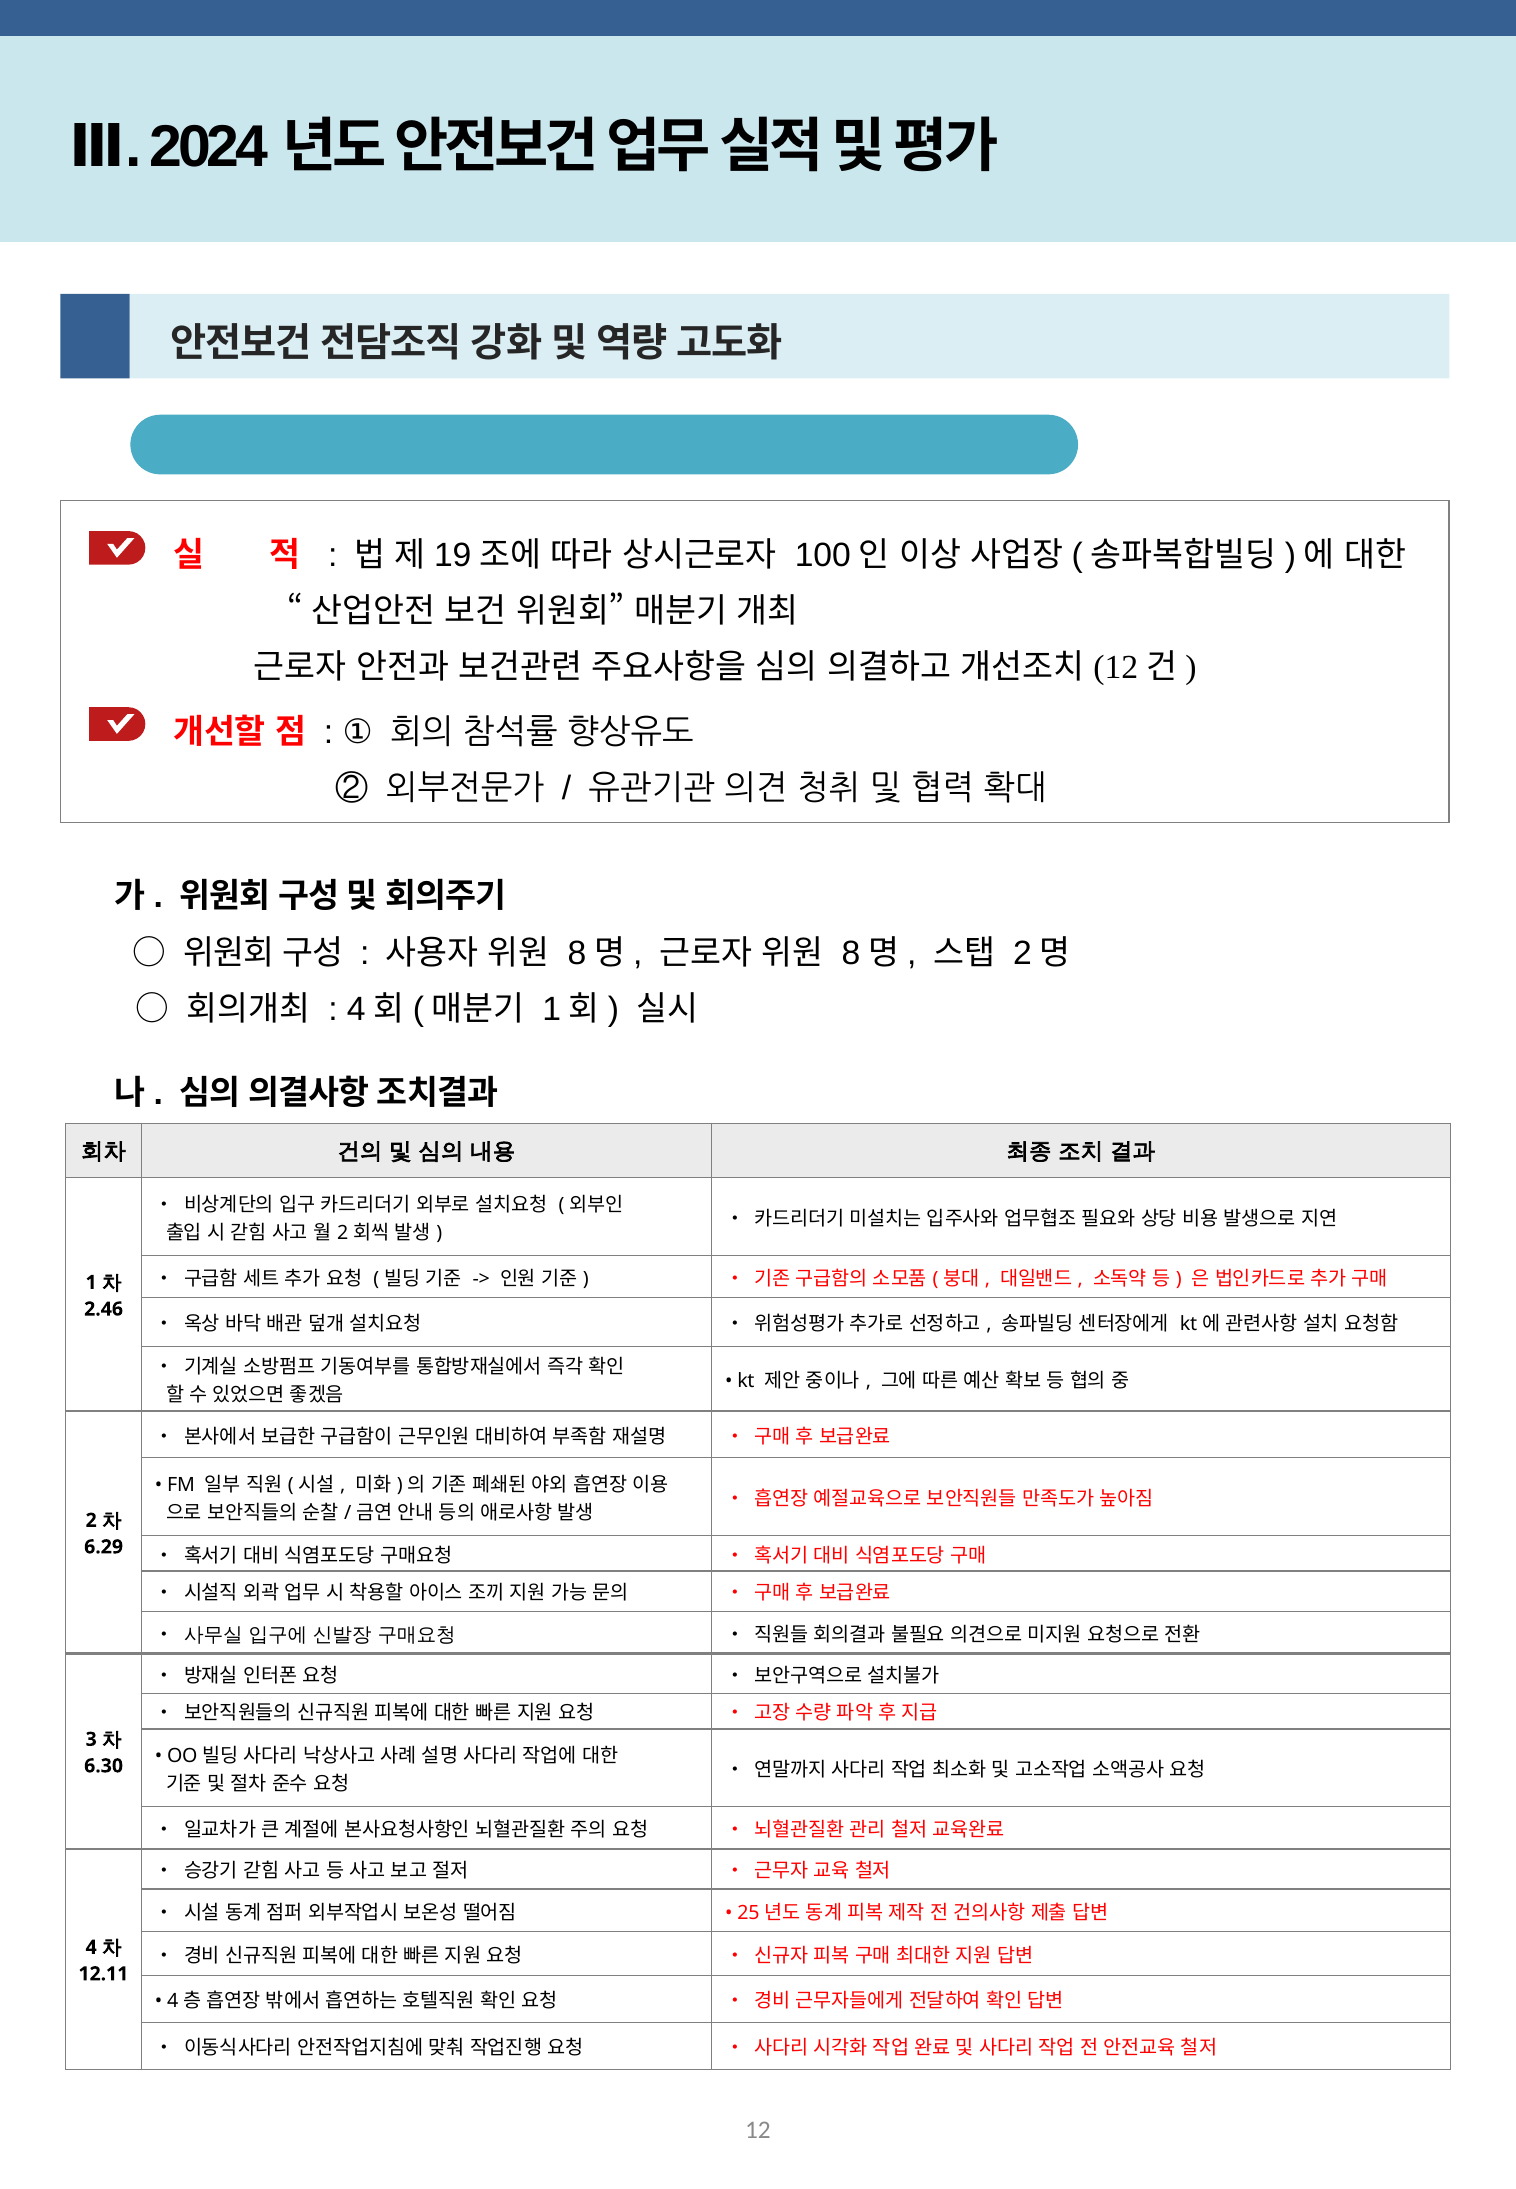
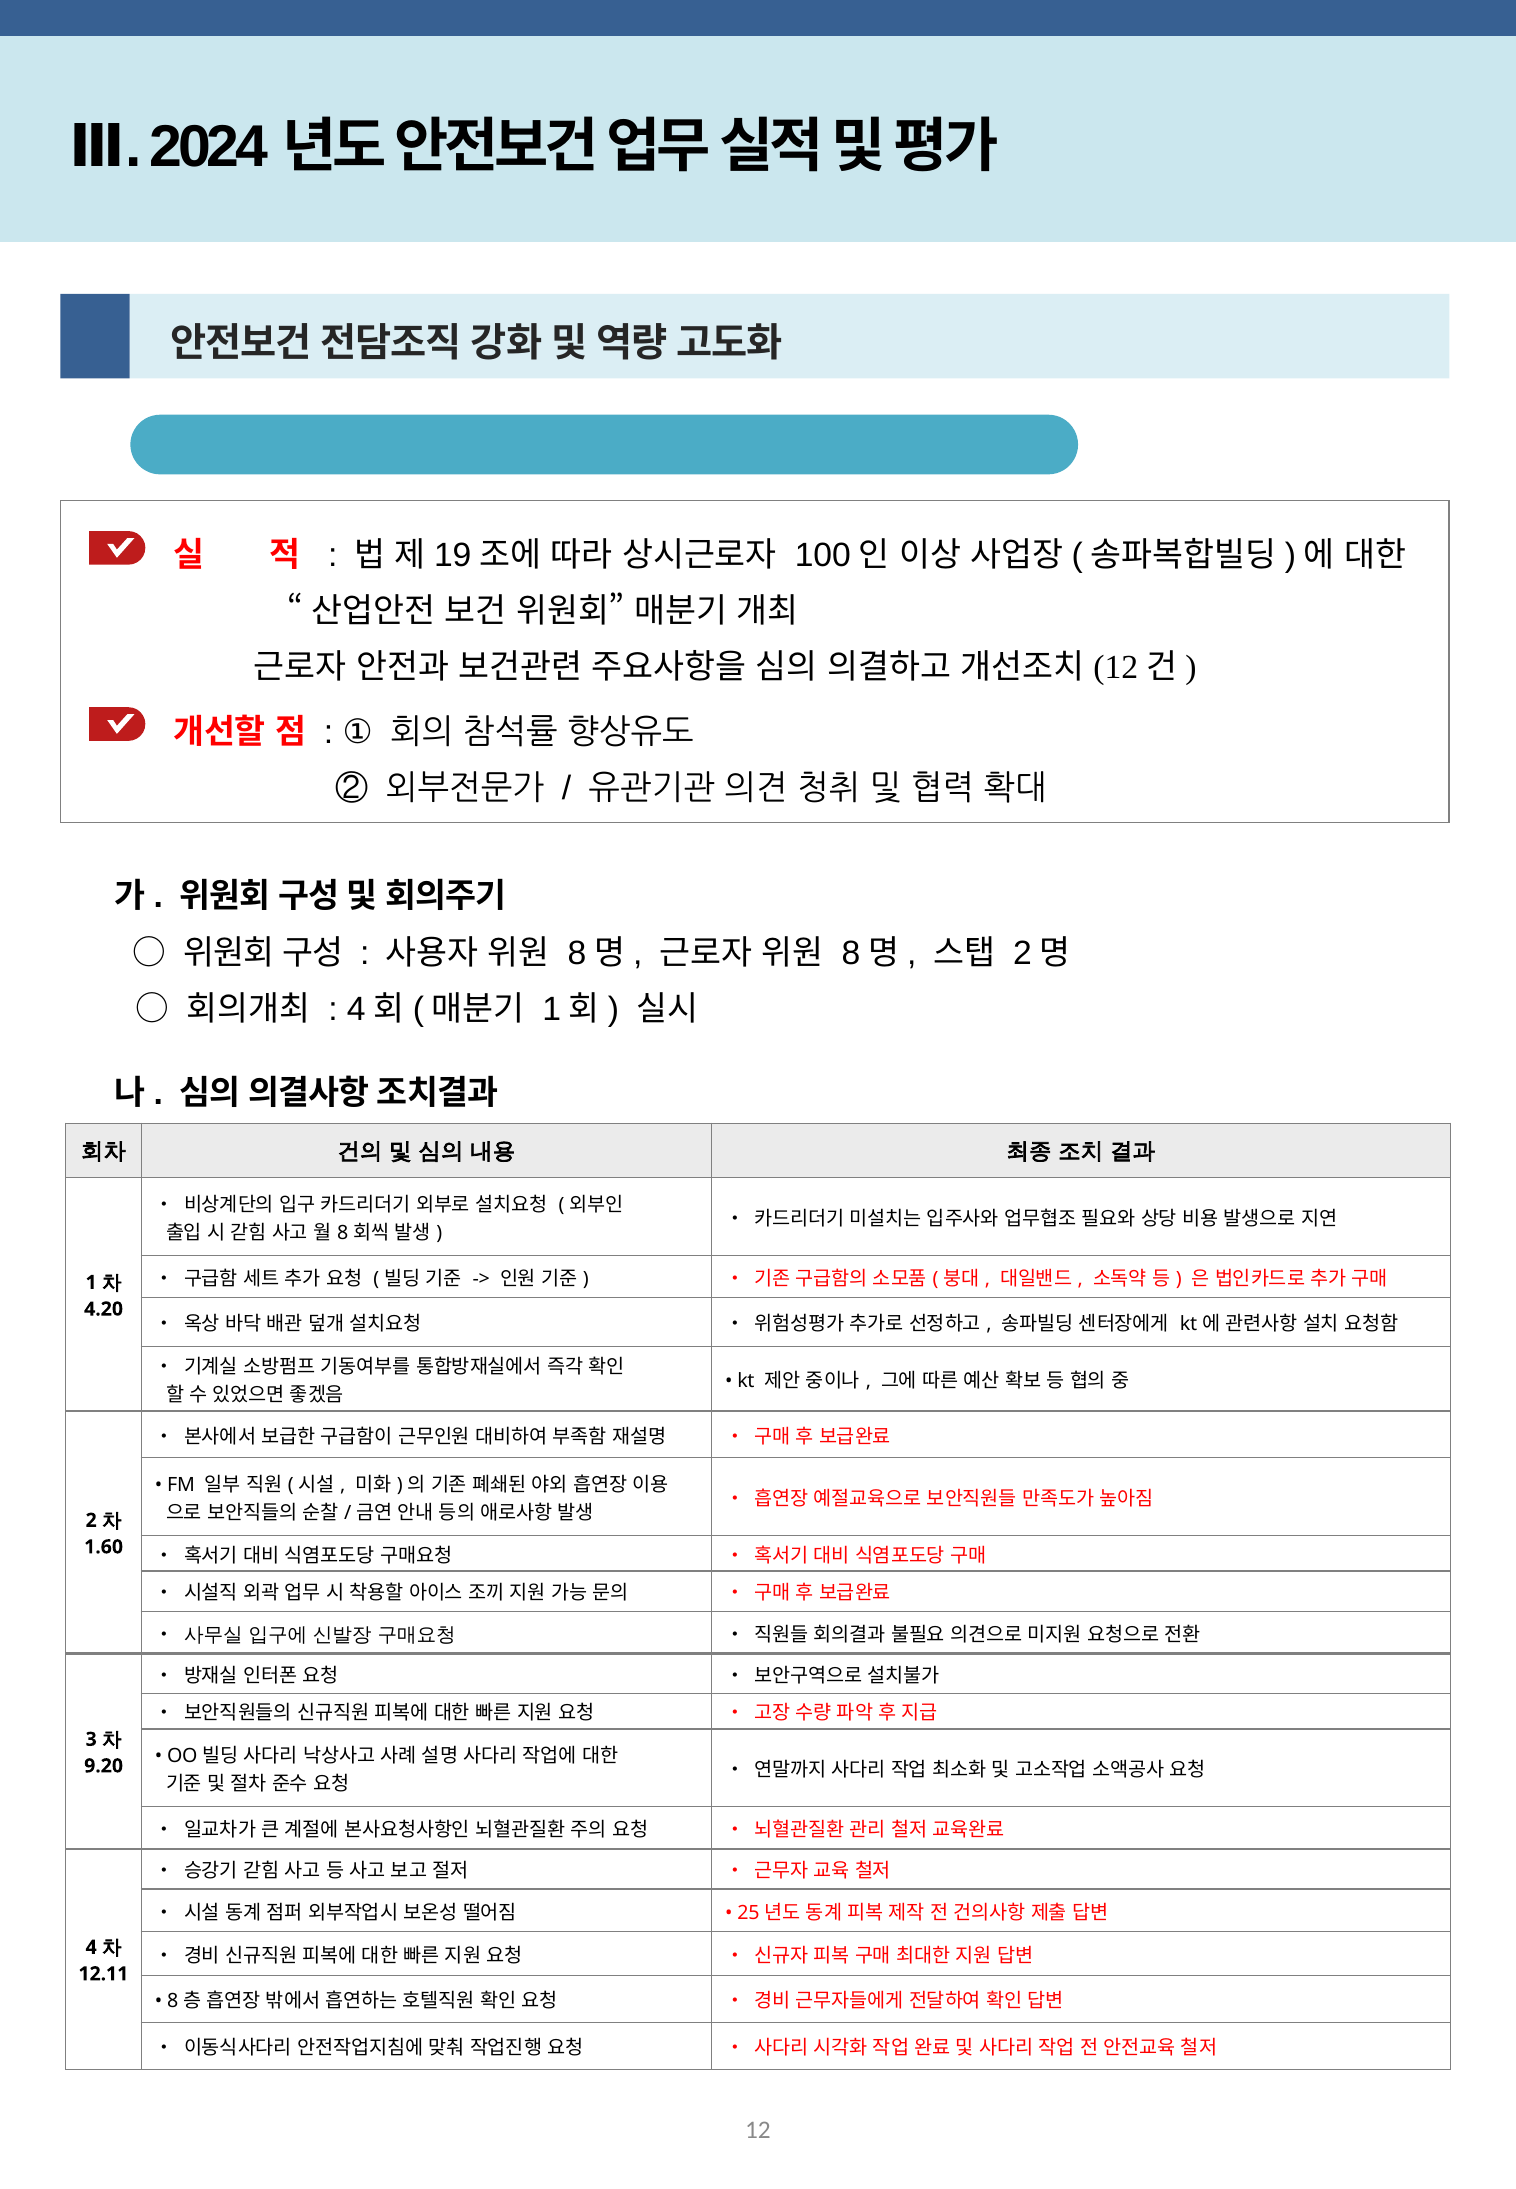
2: 2 -> 8 (343, 1234)
2.46: 2.46 -> 4.20 (104, 1310)
6.29: 6.29 -> 1.60 (104, 1547)
6.30: 6.30 -> 9.20 (104, 1767)
4: 4 -> 8 (173, 2002)
